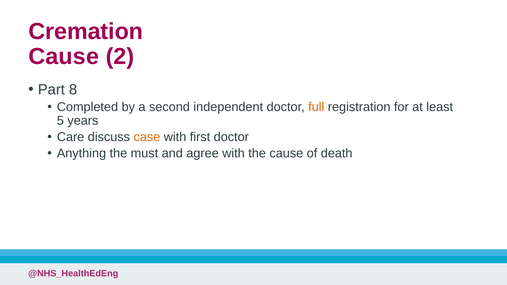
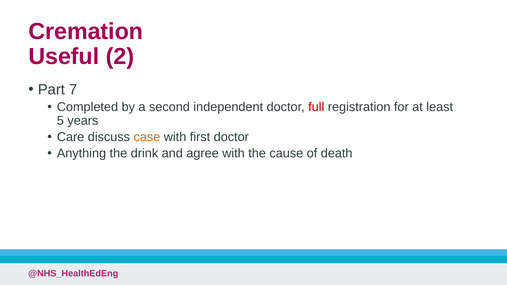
Cause: Cause -> Useful (64, 57)
8: 8 -> 7 (73, 90)
full colour: orange -> red (316, 107)
must: must -> drink (144, 153)
